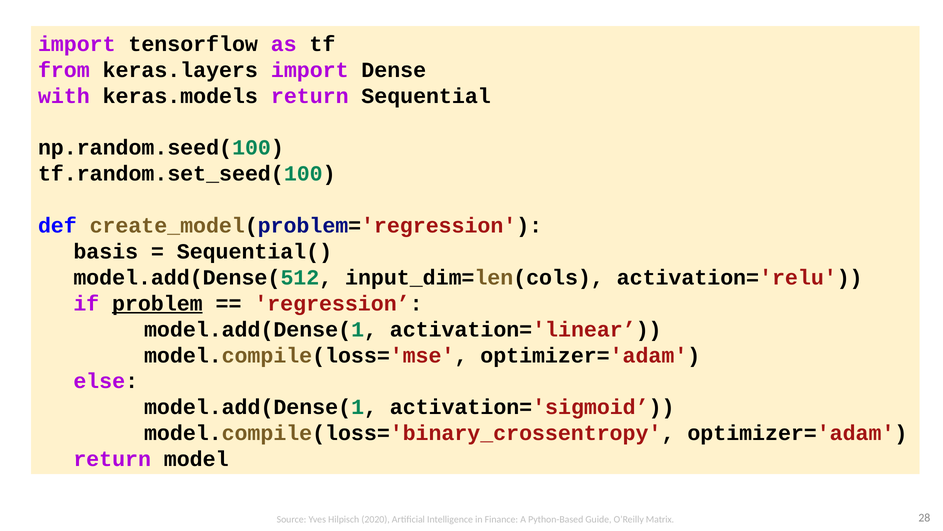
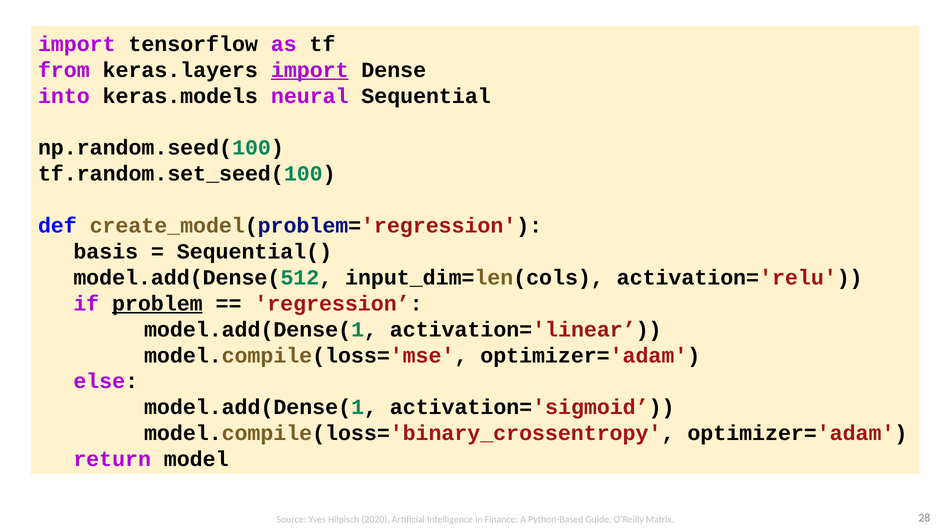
import underline: none -> present (310, 70)
with: with -> into (64, 96)
keras.models return: return -> neural (310, 96)
